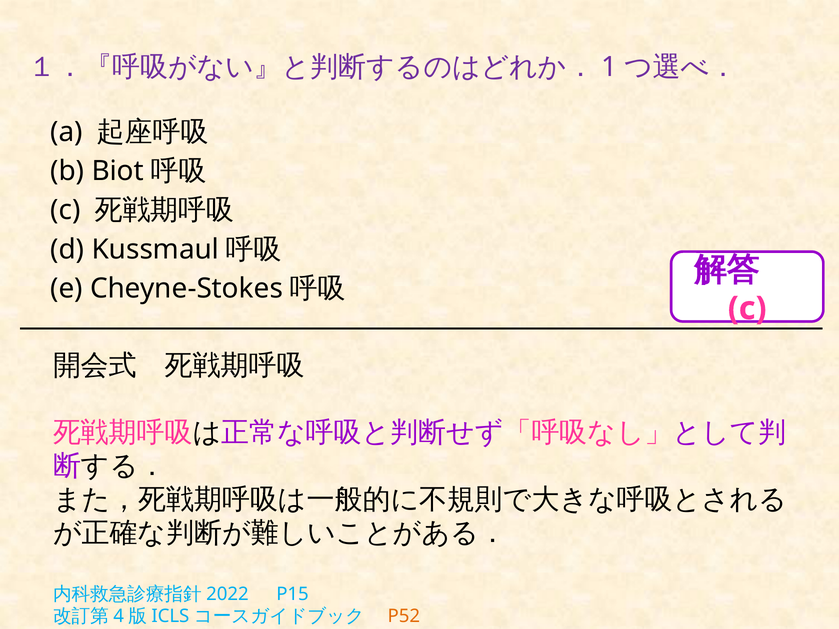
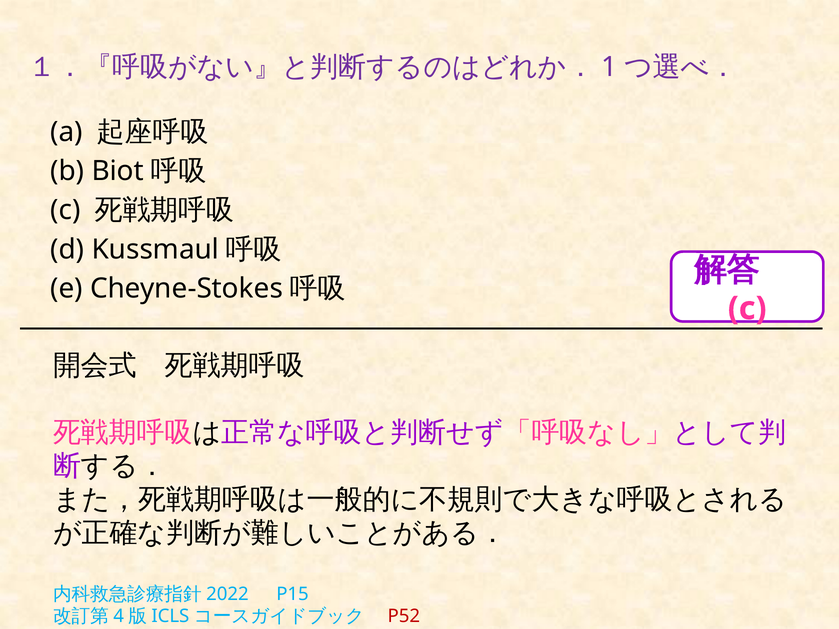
P52 colour: orange -> red (404, 617)
